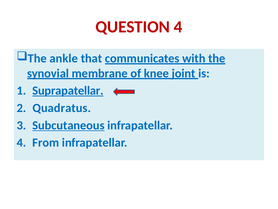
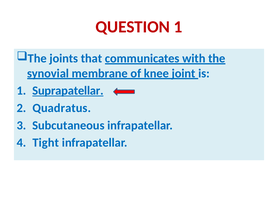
QUESTION 4: 4 -> 1 (178, 27)
ankle: ankle -> joints (64, 58)
Subcutaneous underline: present -> none (68, 125)
From: From -> Tight (46, 142)
